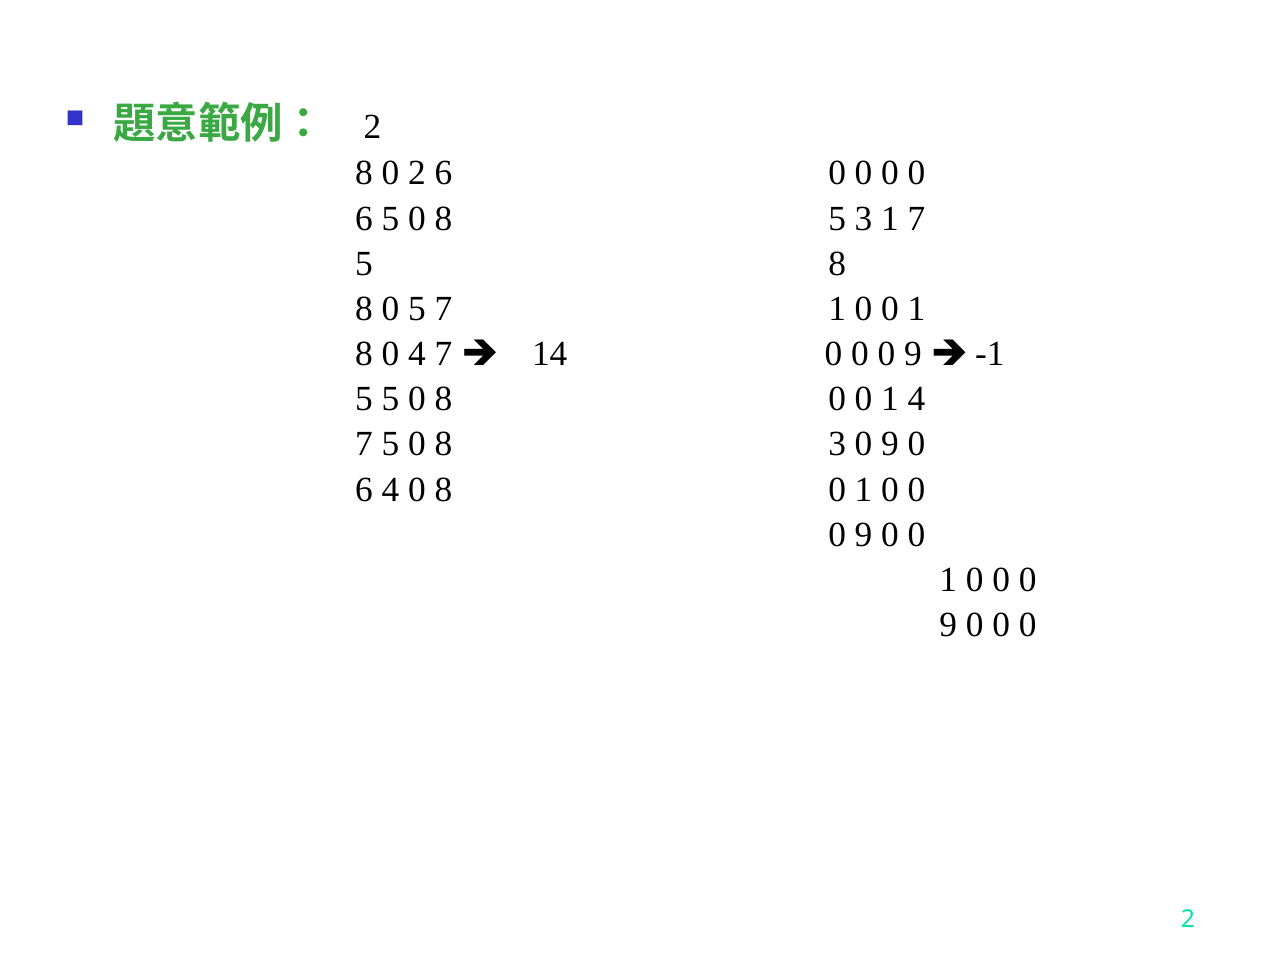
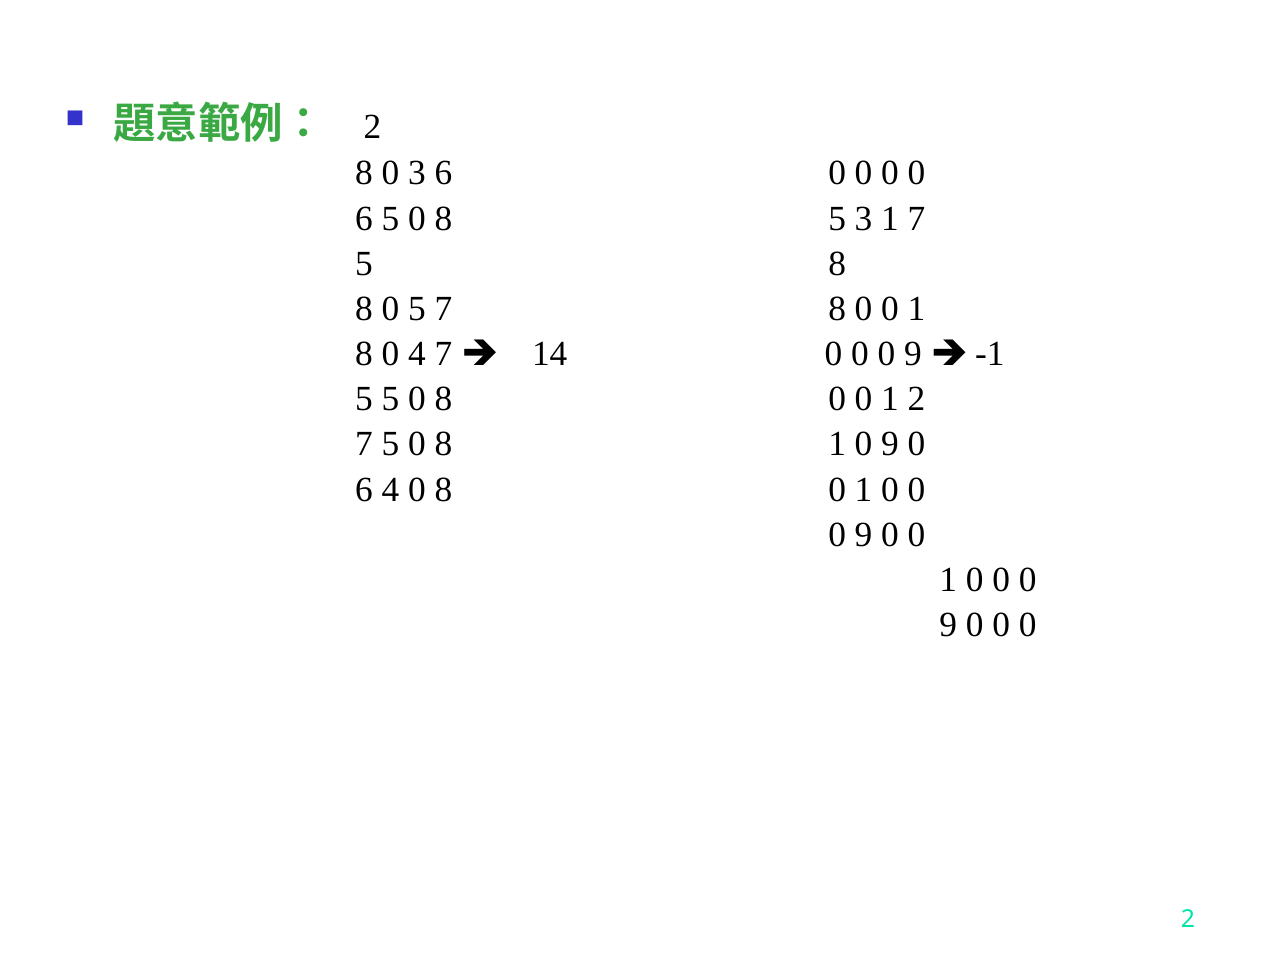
0 2: 2 -> 3 (417, 173)
7 1: 1 -> 8 (837, 309)
1 4: 4 -> 2 (917, 399)
8 3: 3 -> 1 (837, 444)
